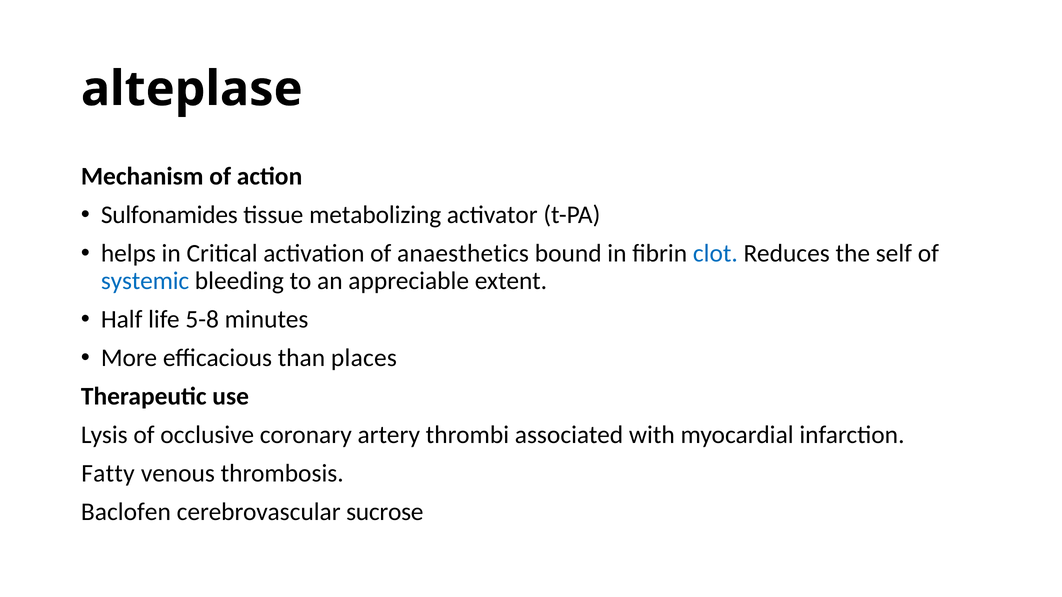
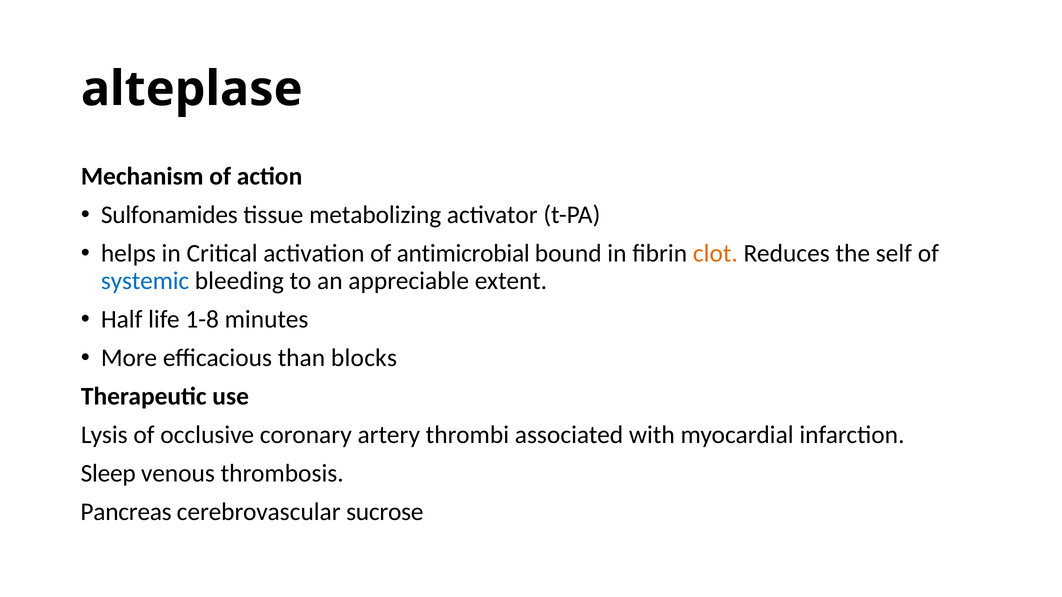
anaesthetics: anaesthetics -> antimicrobial (463, 254)
clot colour: blue -> orange (715, 254)
5-8: 5-8 -> 1-8 (202, 320)
places: places -> blocks (364, 358)
Fatty: Fatty -> Sleep (108, 474)
Baclofen: Baclofen -> Pancreas (126, 512)
